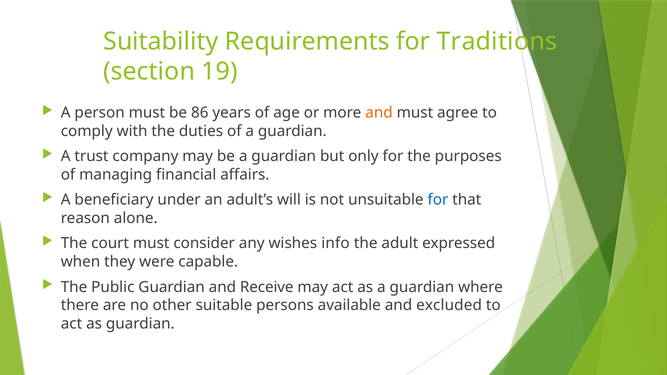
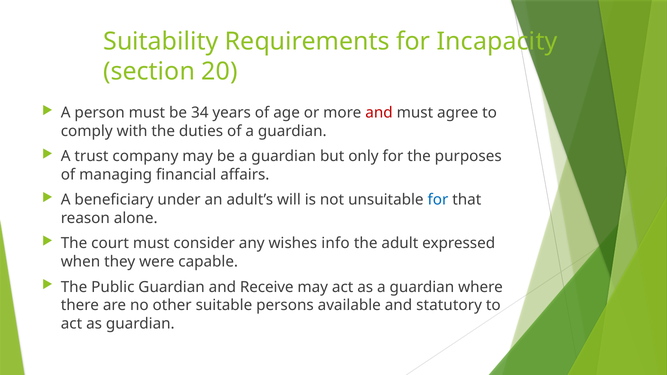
Traditions: Traditions -> Incapacity (497, 42)
19: 19 -> 20 (219, 72)
86: 86 -> 34 (200, 113)
and colour: orange -> red (379, 113)
excluded: excluded -> statutory (449, 305)
